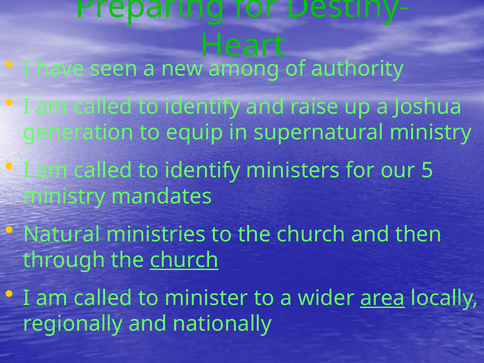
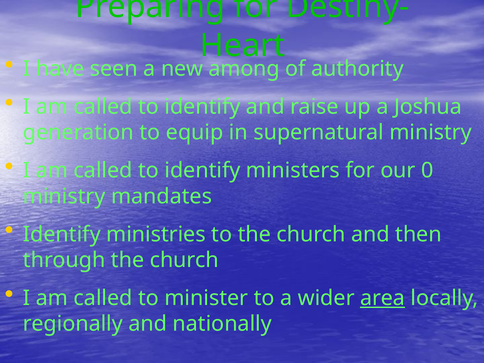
5: 5 -> 0 (427, 170)
Natural: Natural -> Identify (62, 234)
church underline: present -> none (184, 260)
